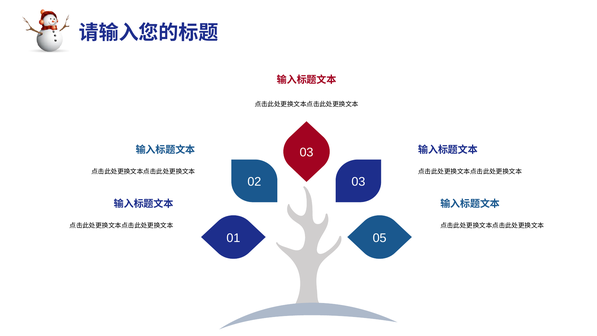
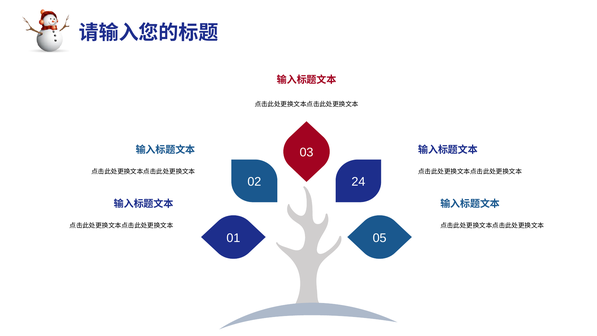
02 03: 03 -> 24 (358, 182)
